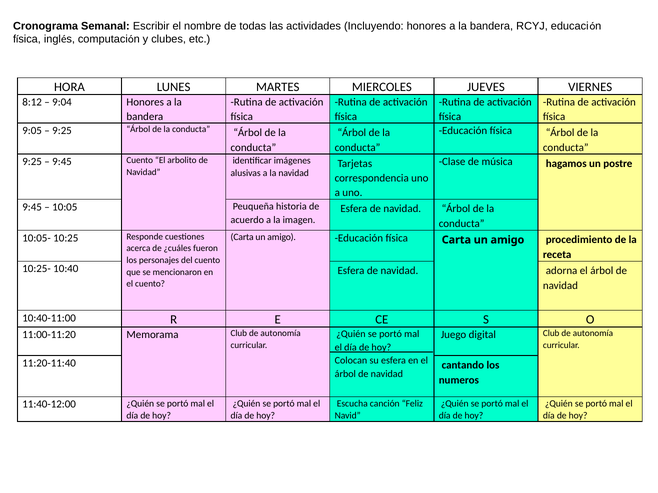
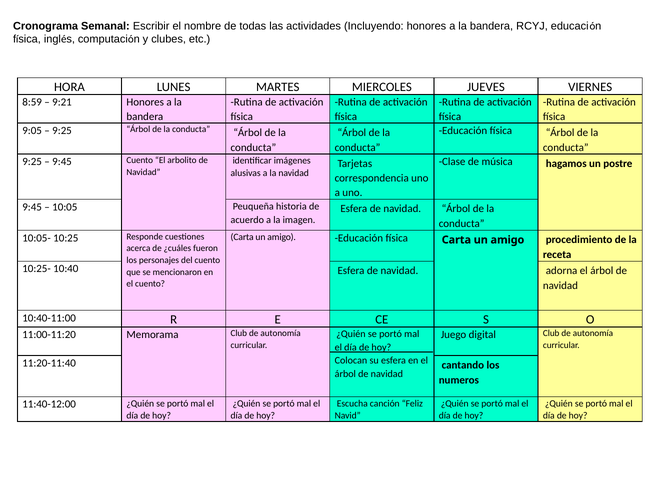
8:12: 8:12 -> 8:59 (32, 102)
9:04: 9:04 -> 9:21 (62, 102)
